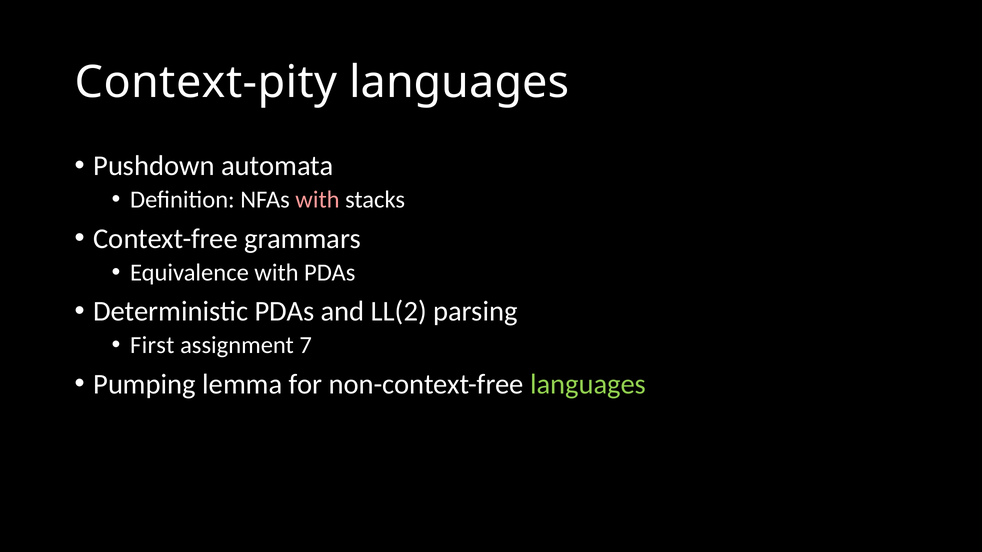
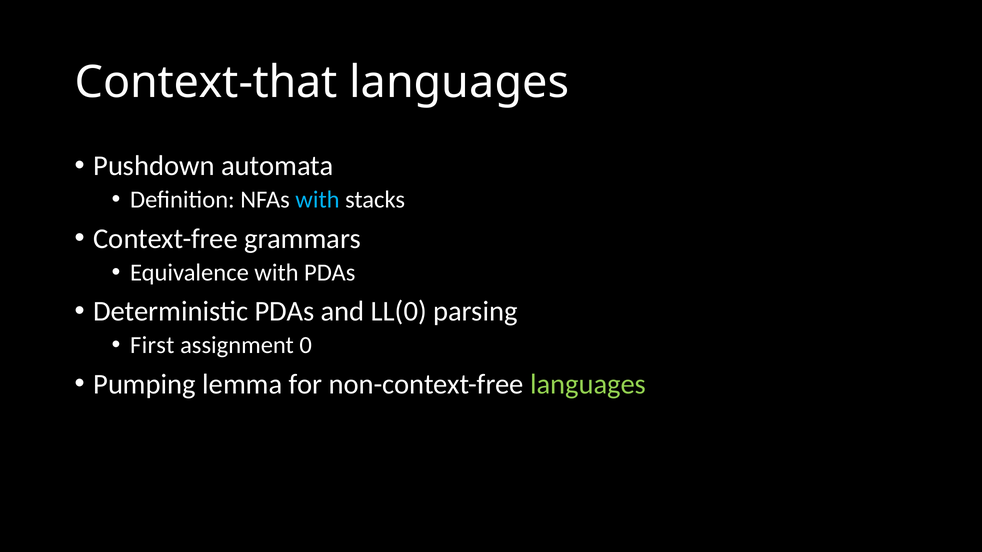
Context-pity: Context-pity -> Context-that (206, 82)
with colour: pink -> light blue (317, 200)
LL(2: LL(2 -> LL(0 (399, 312)
7: 7 -> 0 (306, 345)
